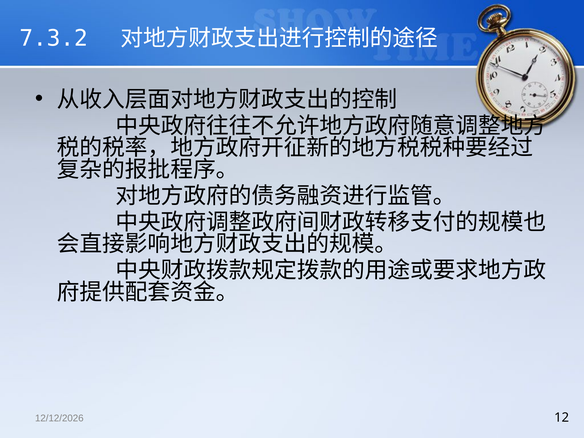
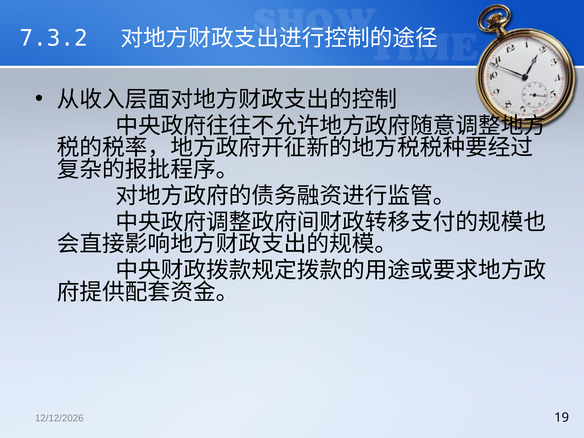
12: 12 -> 19 (562, 417)
